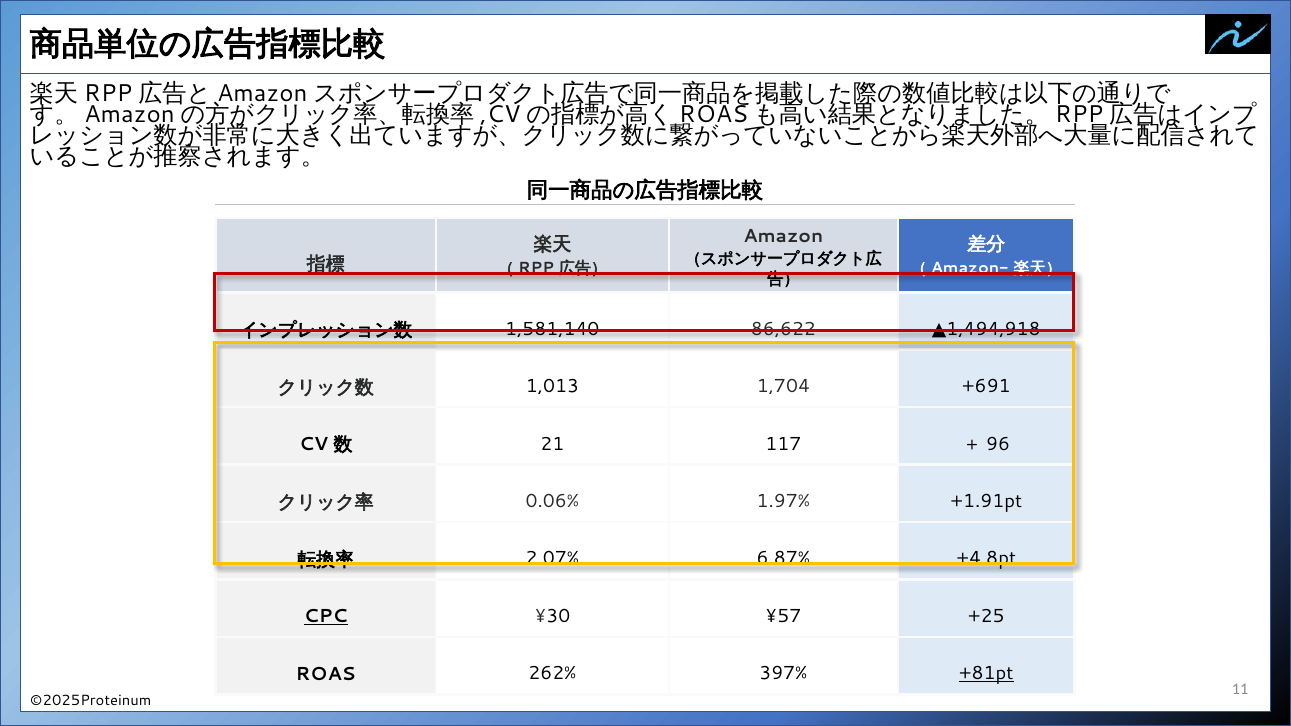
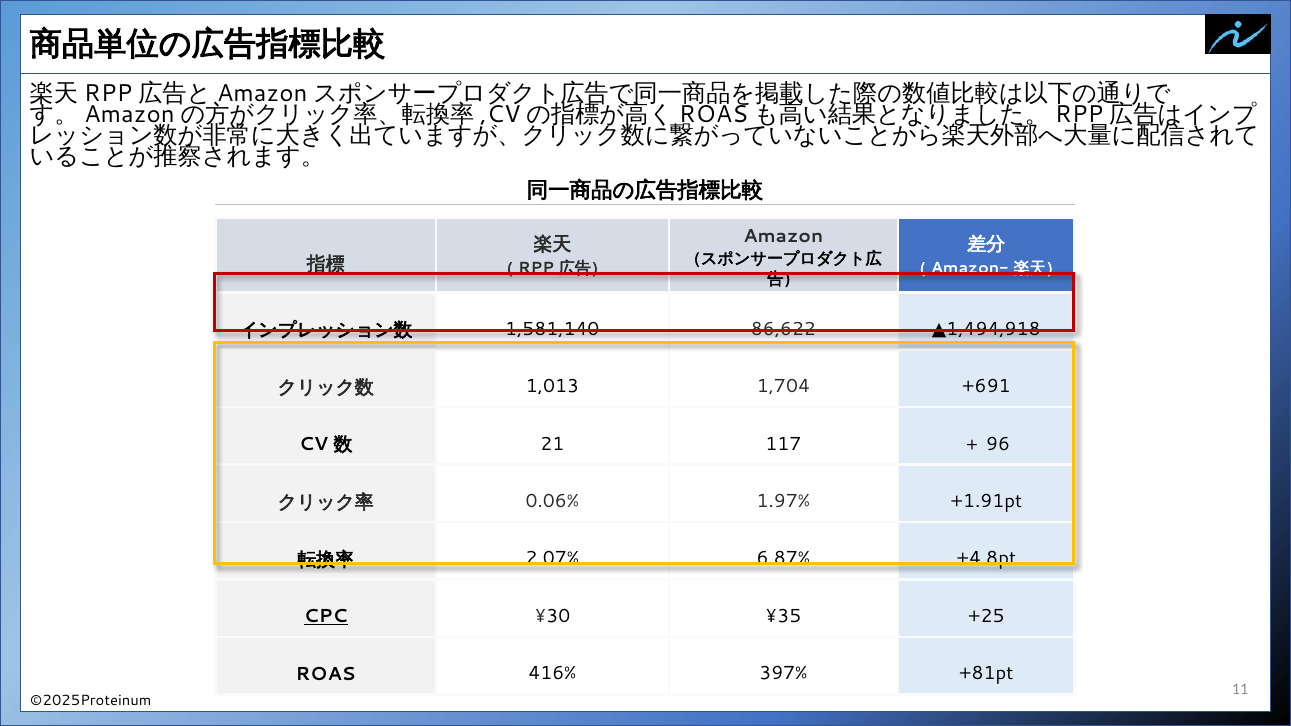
¥57: ¥57 -> ¥35 (783, 616)
262%: 262% -> 416% (552, 674)
+81pt underline: present -> none (986, 674)
